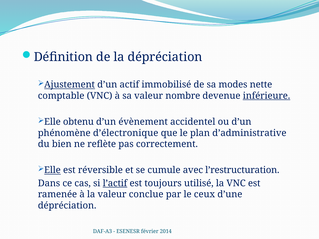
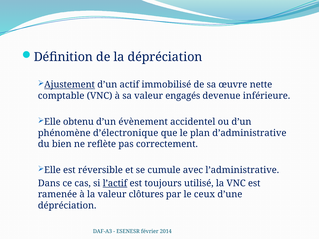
modes: modes -> œuvre (233, 85)
nombre: nombre -> engagés (183, 96)
inférieure underline: present -> none (267, 96)
Elle underline: present -> none (52, 170)
l’restructuration: l’restructuration -> l’administrative (242, 170)
conclue: conclue -> clôtures (146, 195)
